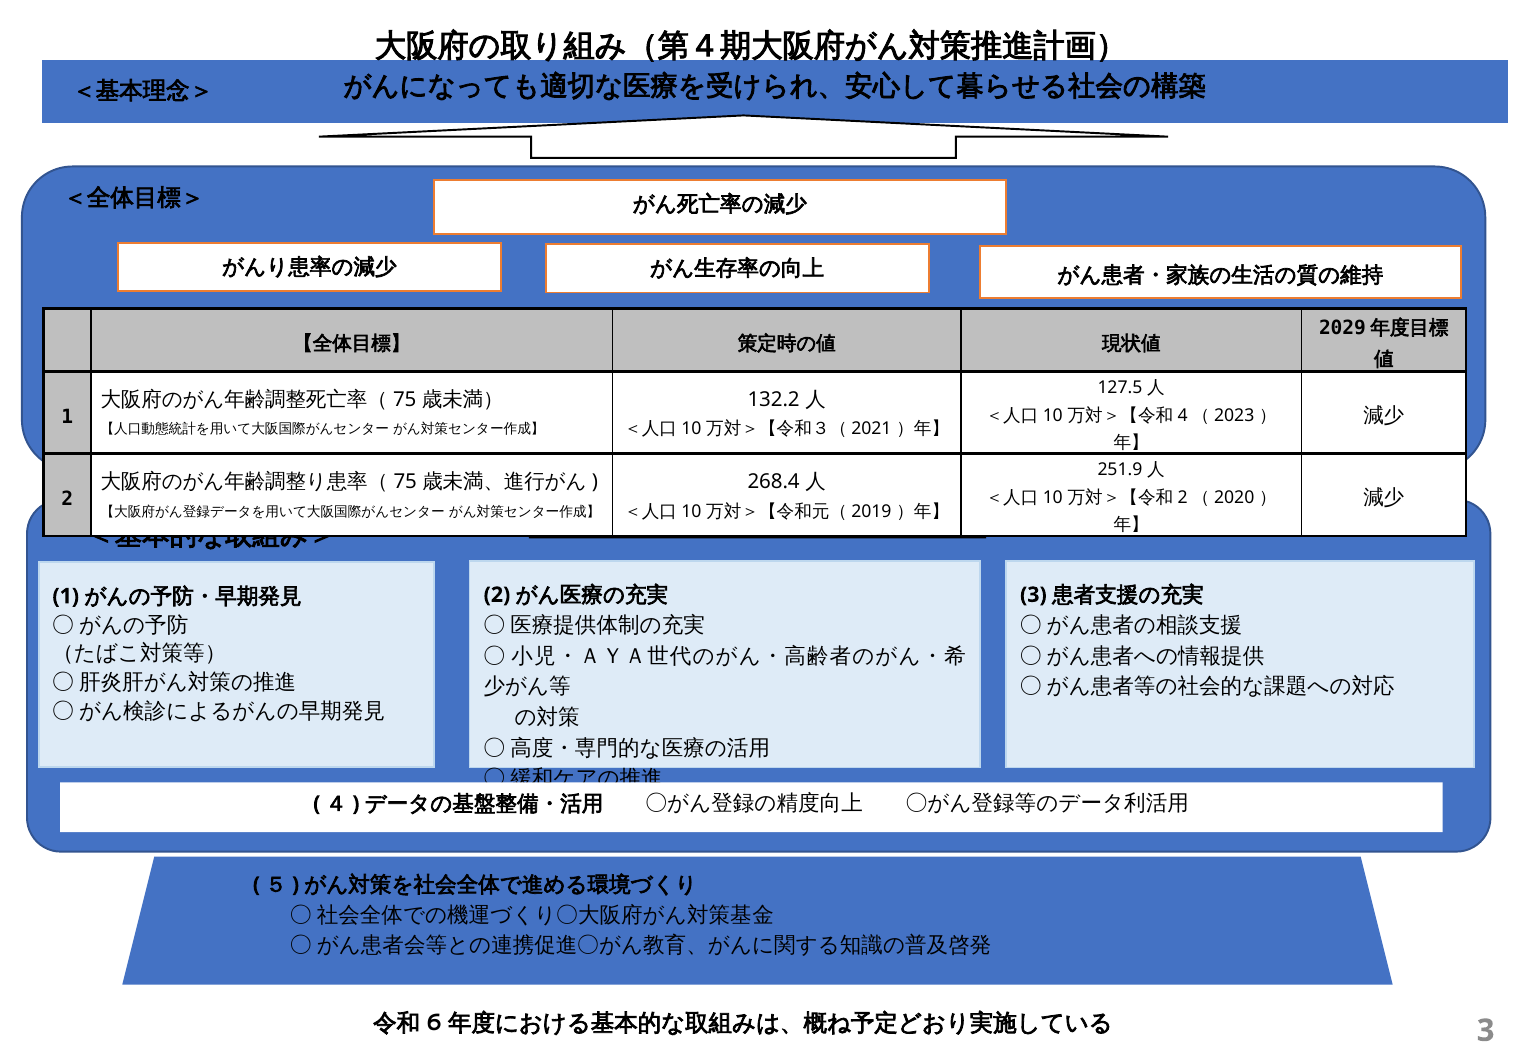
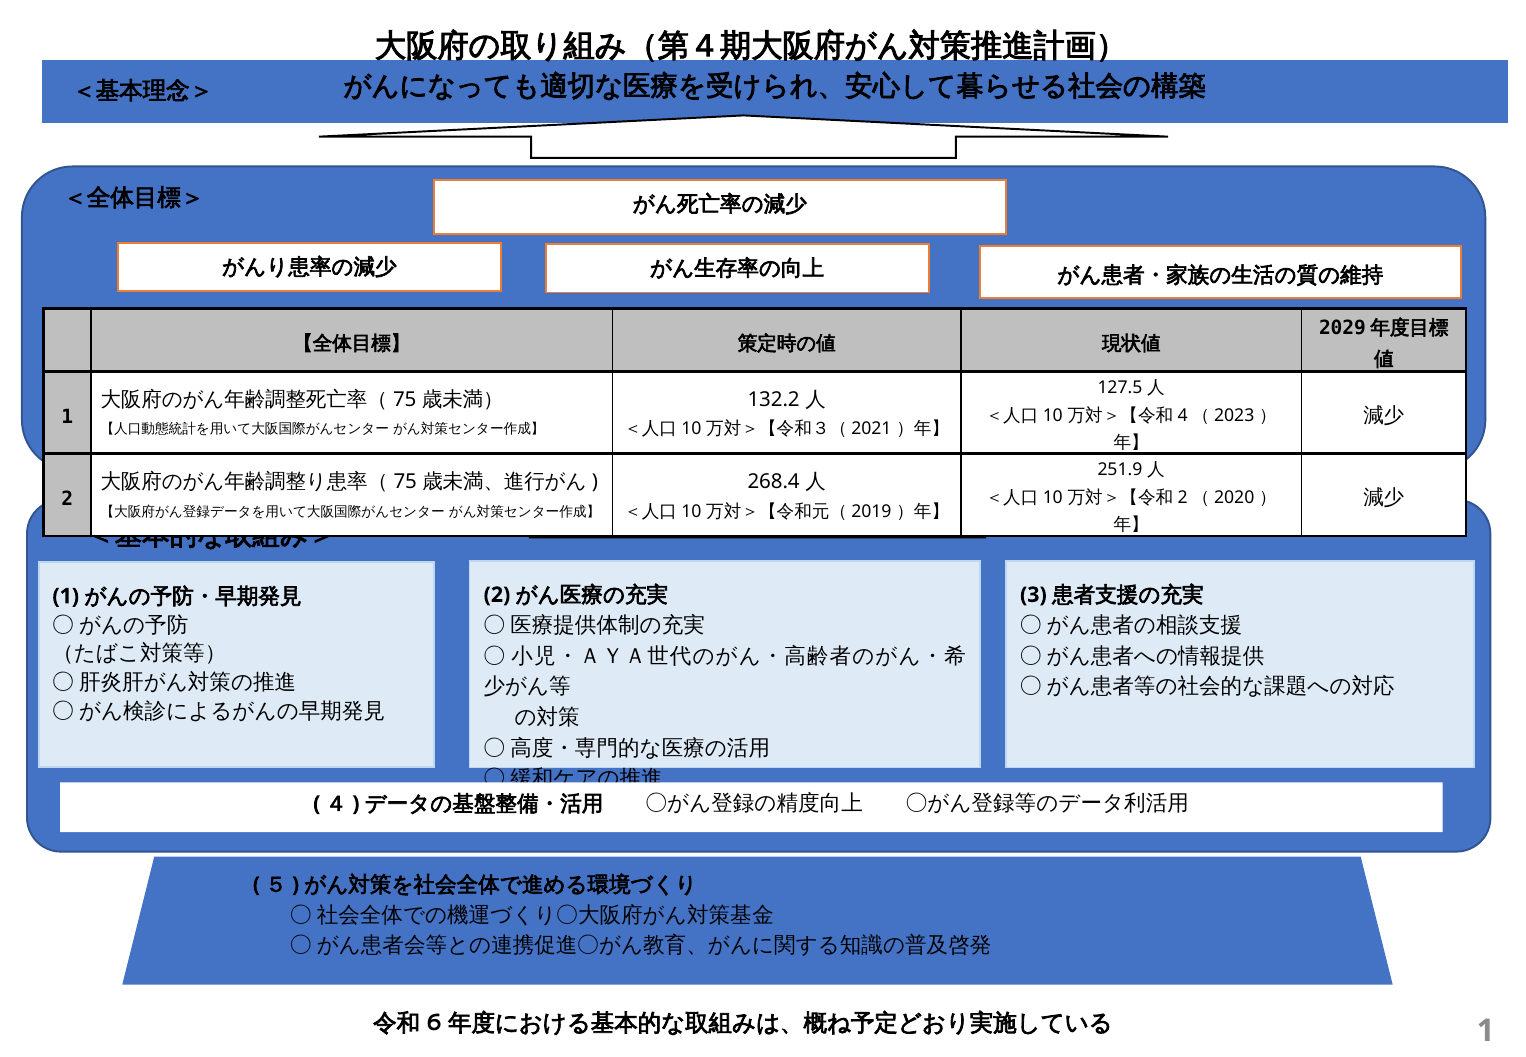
3: 3 -> 1 (1486, 1030)
